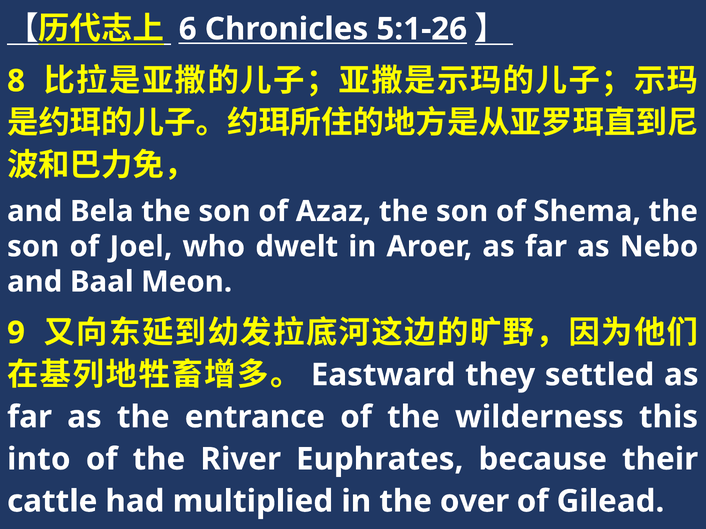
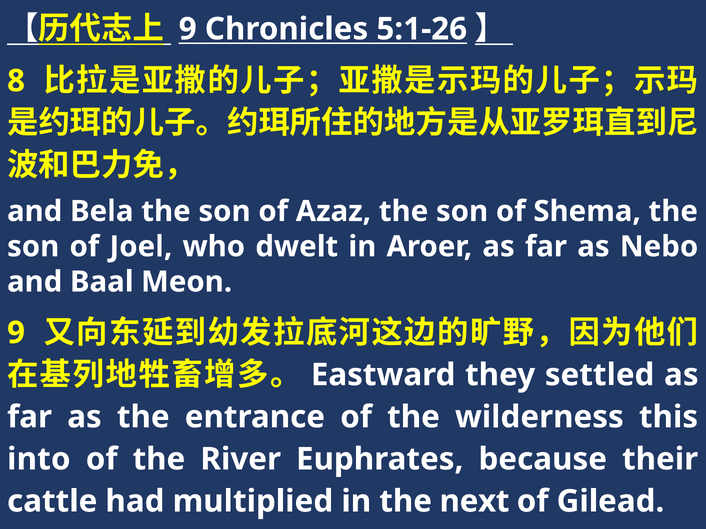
6: 6 -> 9 (188, 29)
over: over -> next (475, 502)
